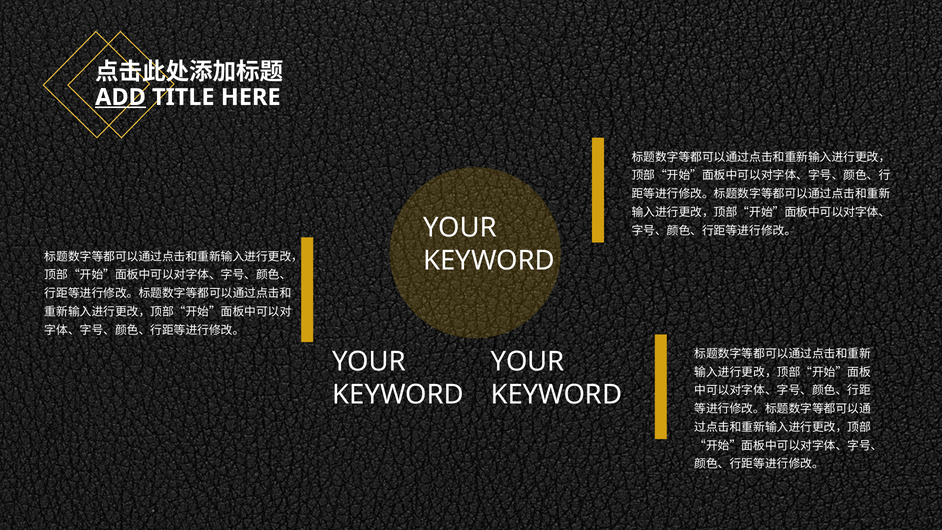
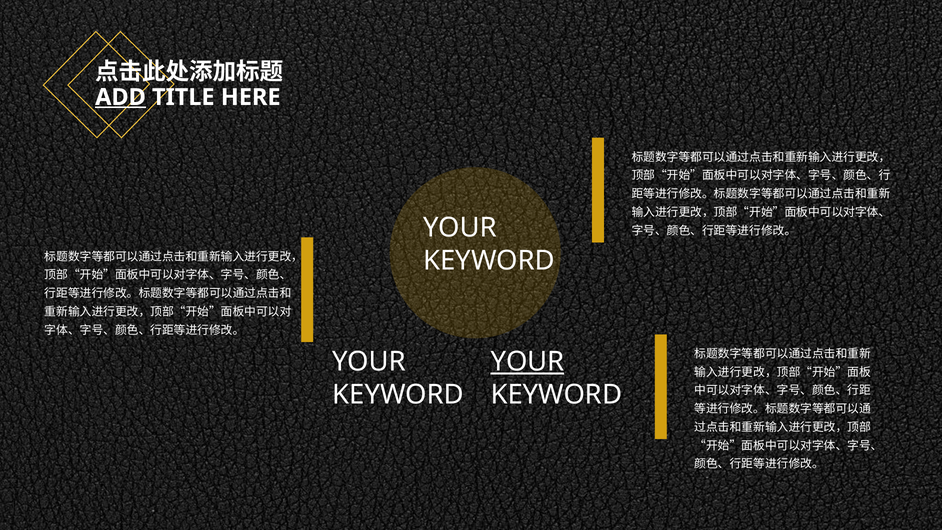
YOUR underline: none -> present (528, 362)
